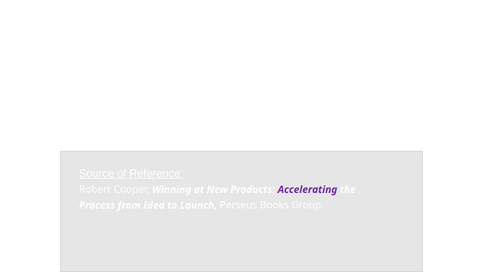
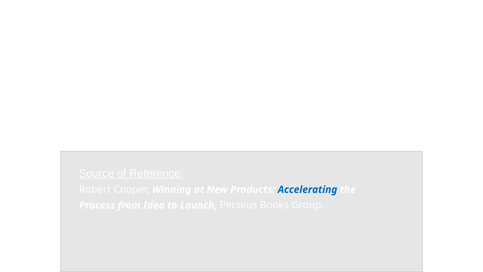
Accelerating colour: purple -> blue (308, 189)
